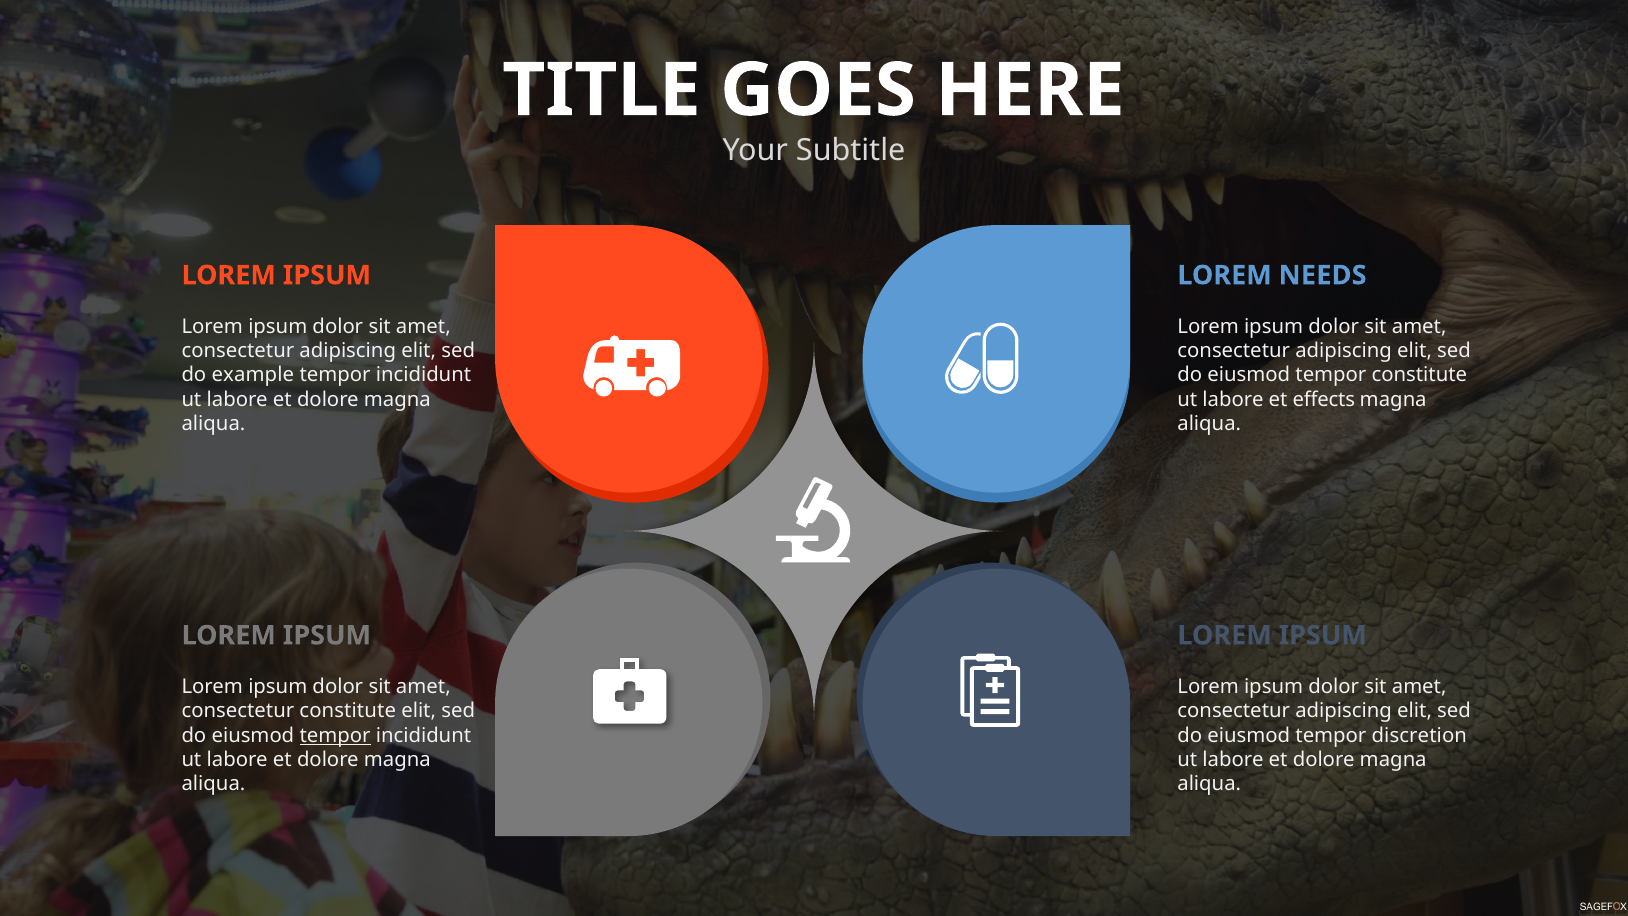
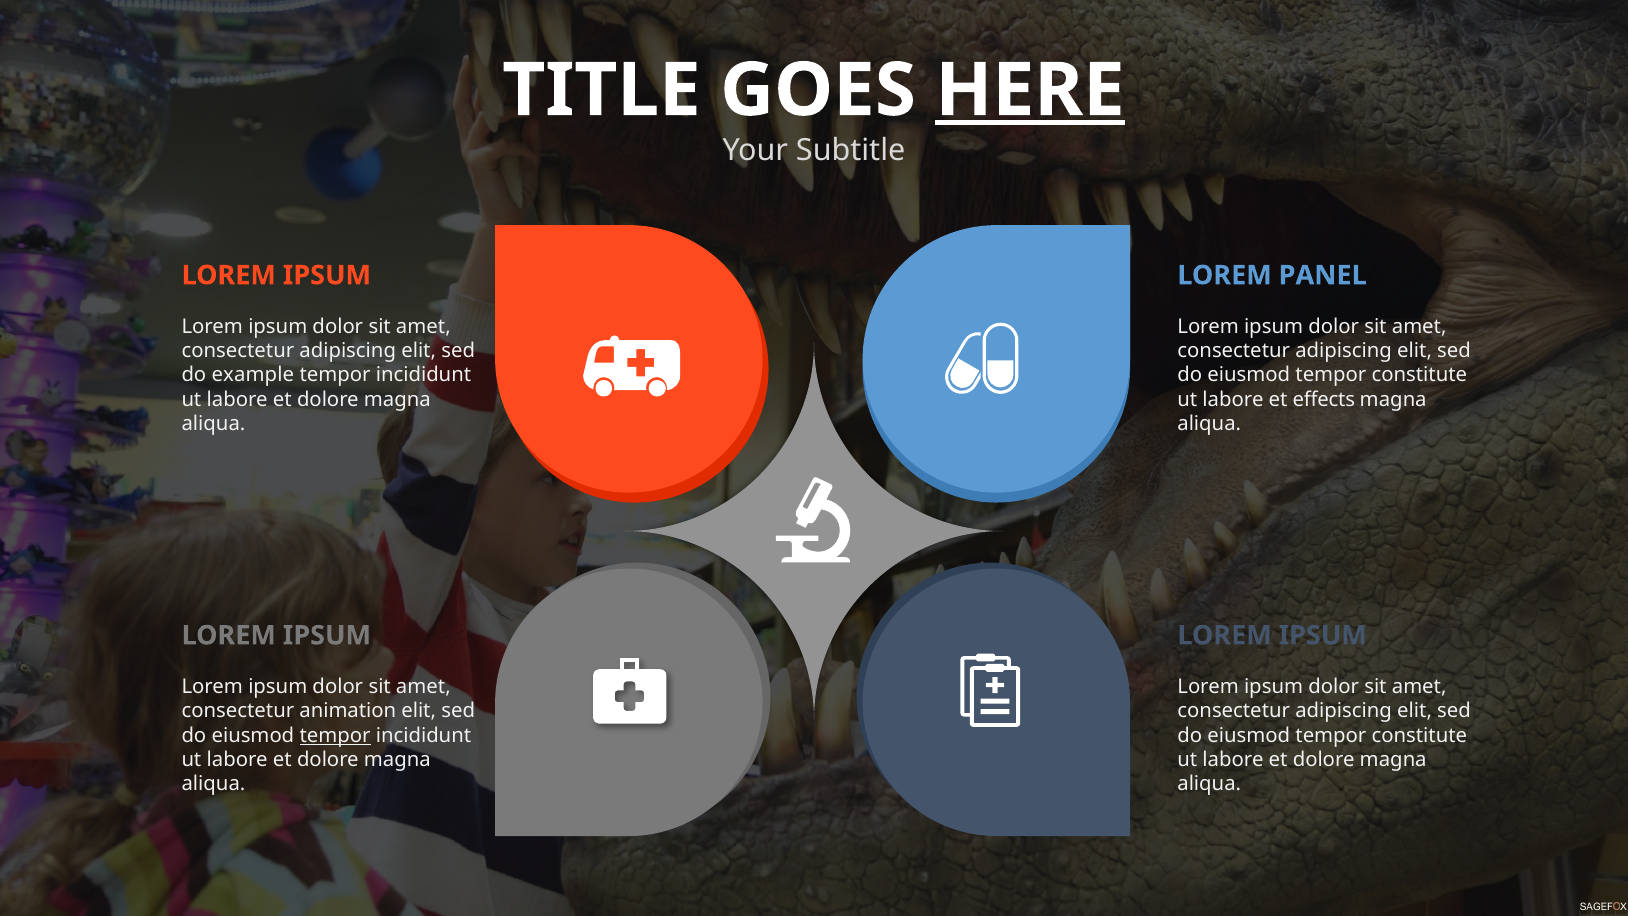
HERE underline: none -> present (1030, 90)
NEEDS: NEEDS -> PANEL (1323, 275)
consectetur constitute: constitute -> animation (348, 711)
discretion: discretion -> constitute (1419, 735)
